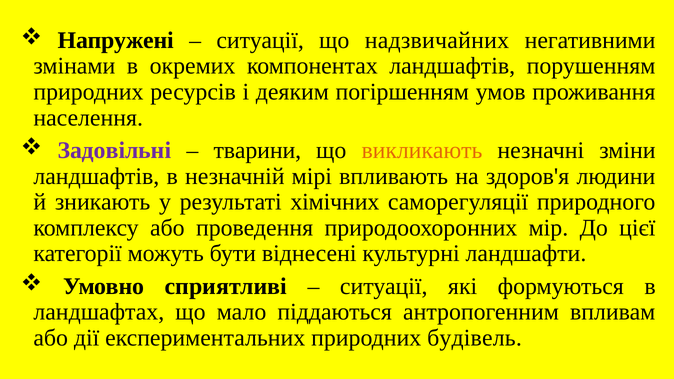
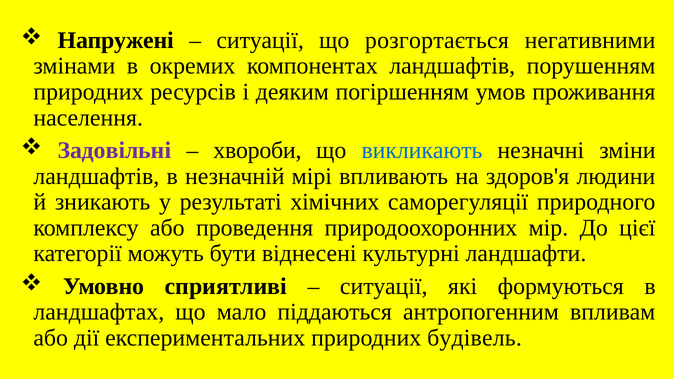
надзвичайних: надзвичайних -> розгортається (437, 40)
тварини: тварини -> хвороби (257, 150)
викликають colour: orange -> blue (422, 150)
